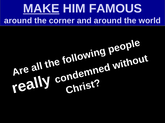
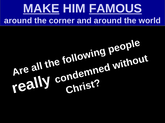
FAMOUS underline: none -> present (115, 9)
